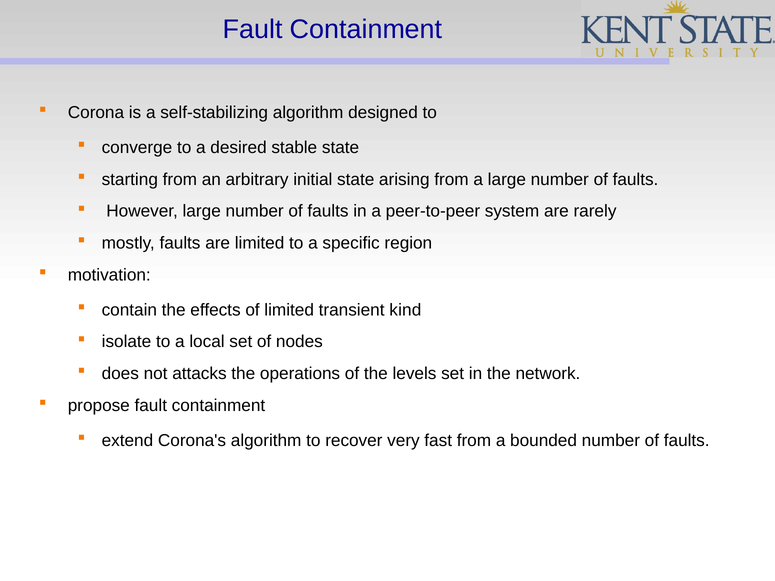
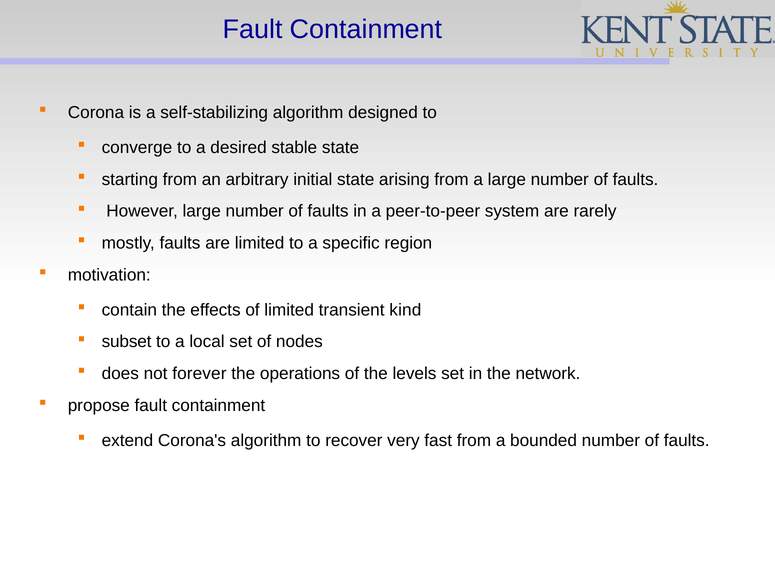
isolate: isolate -> subset (127, 342)
attacks: attacks -> forever (199, 374)
